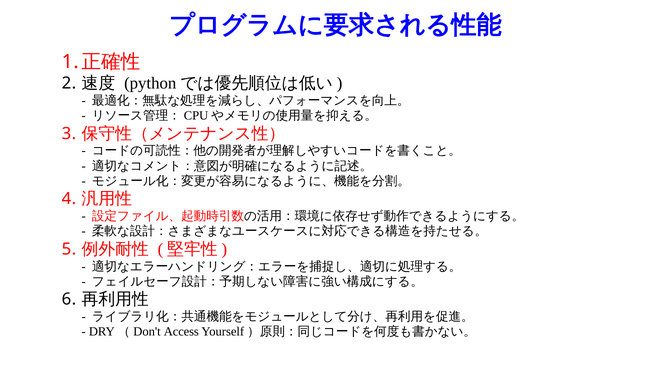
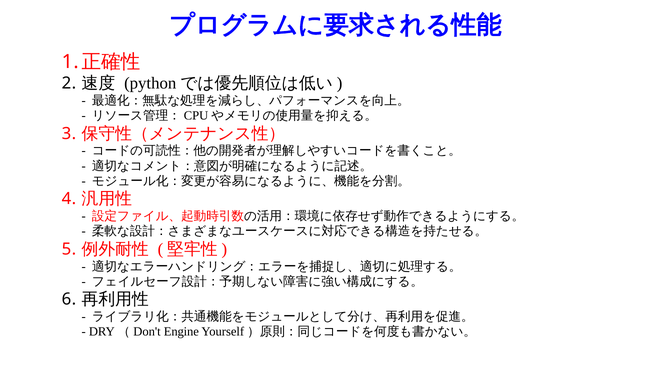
Access: Access -> Engine (181, 332)
